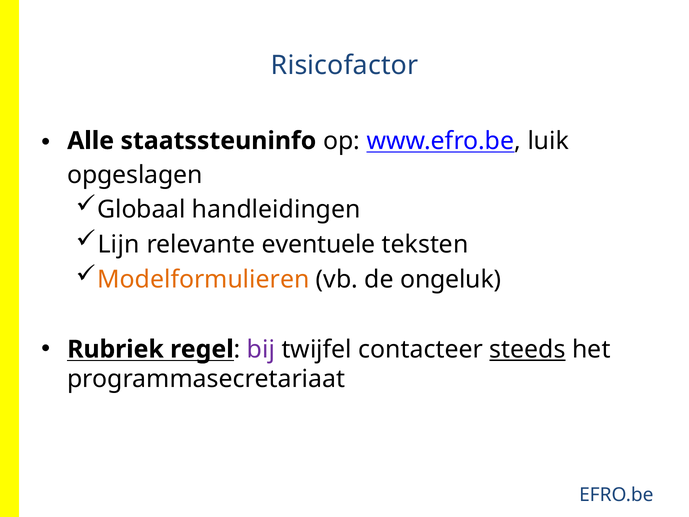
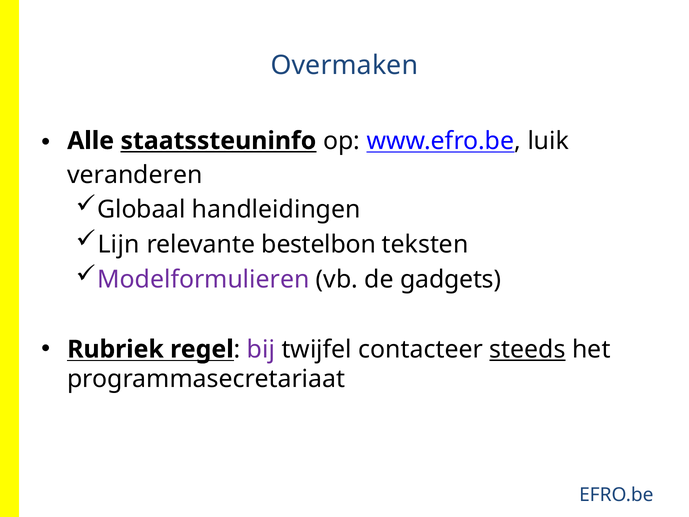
Risicofactor: Risicofactor -> Overmaken (344, 66)
staatssteuninfo underline: none -> present (218, 141)
opgeslagen: opgeslagen -> veranderen (135, 175)
eventuele: eventuele -> bestelbon (319, 244)
Modelformulieren colour: orange -> purple (203, 279)
ongeluk: ongeluk -> gadgets (451, 279)
